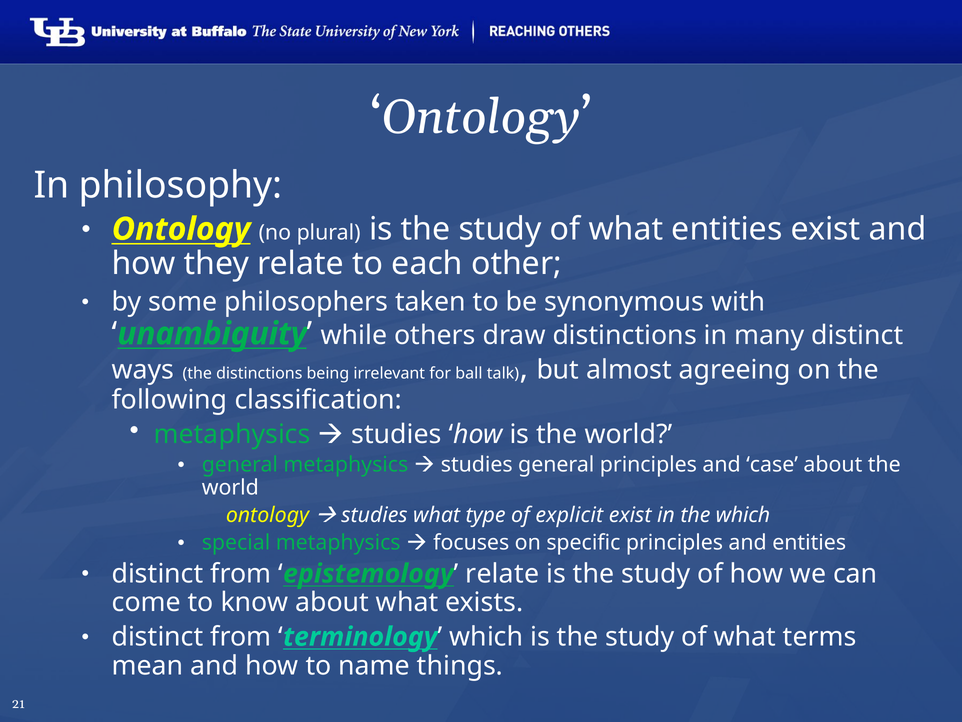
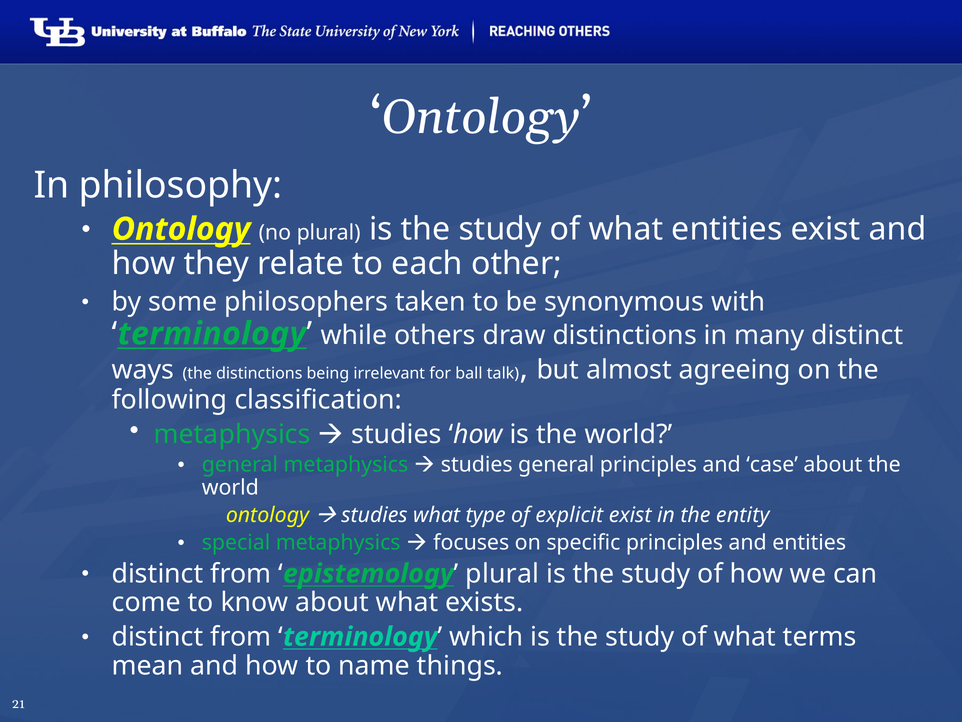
unambiguity: unambiguity -> terminology (212, 334)
the which: which -> entity (743, 515)
relate: relate -> plural (502, 573)
